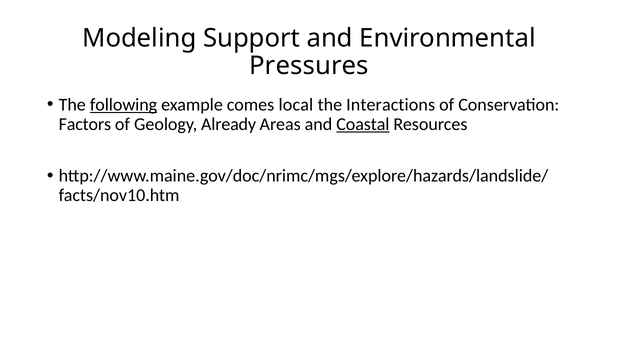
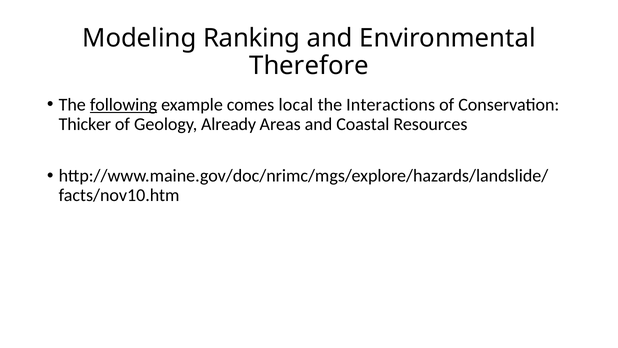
Support: Support -> Ranking (252, 38)
Pressures: Pressures -> Therefore (309, 66)
Factors: Factors -> Thicker (85, 124)
Coastal underline: present -> none (363, 124)
